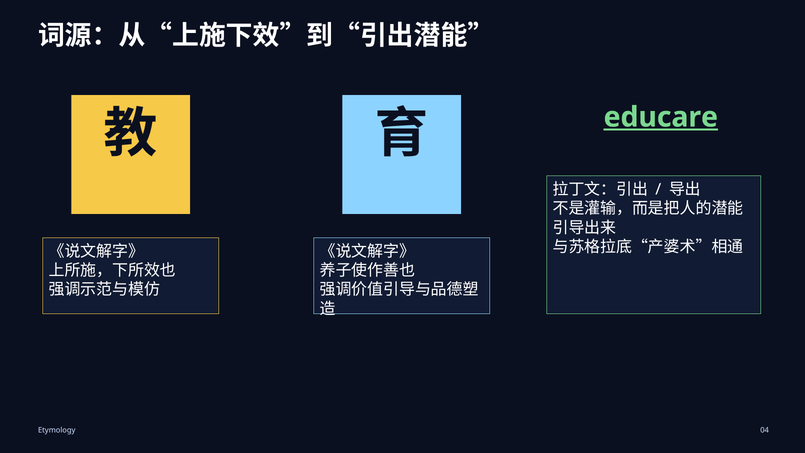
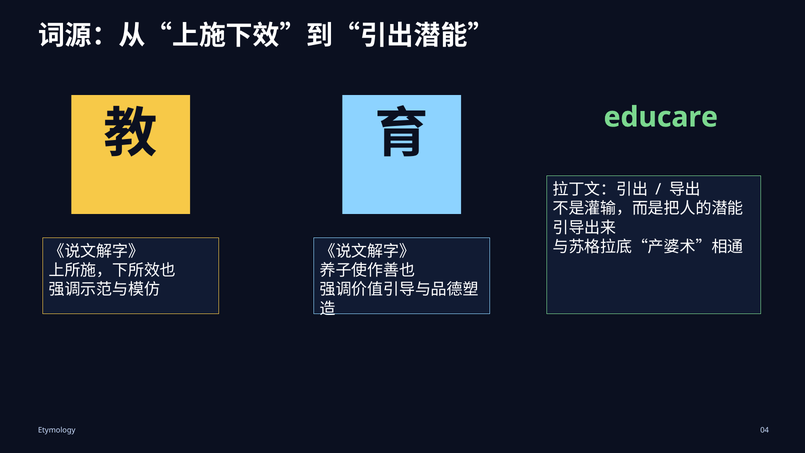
educare underline: present -> none (661, 117)
